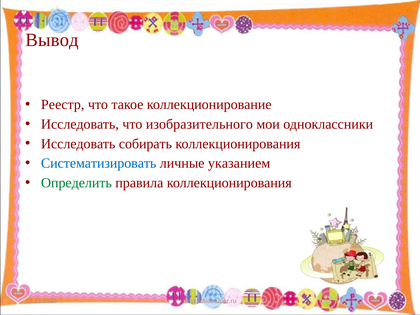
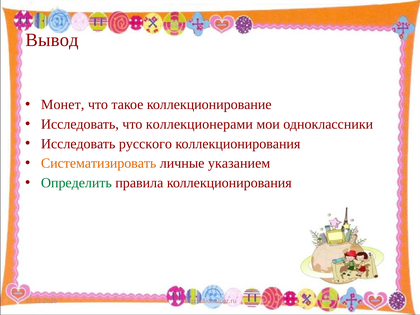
Реестр: Реестр -> Монет (63, 105)
изобразительного: изобразительного -> коллекционерами (199, 124)
собирать: собирать -> русского (145, 144)
Систематизировать colour: blue -> orange (99, 163)
